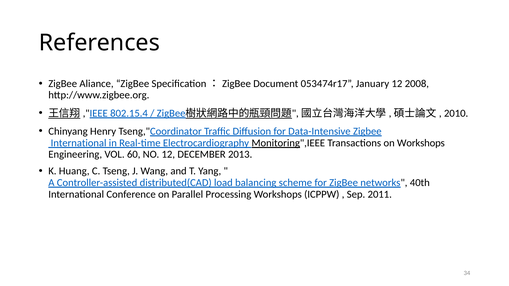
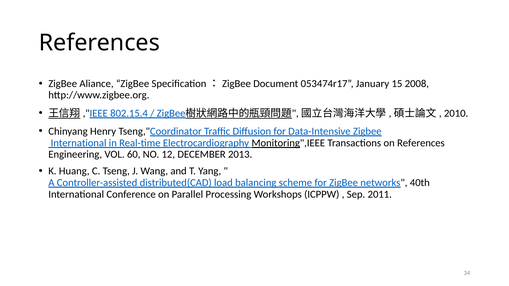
January 12: 12 -> 15 (397, 84)
on Workshops: Workshops -> References (421, 143)
